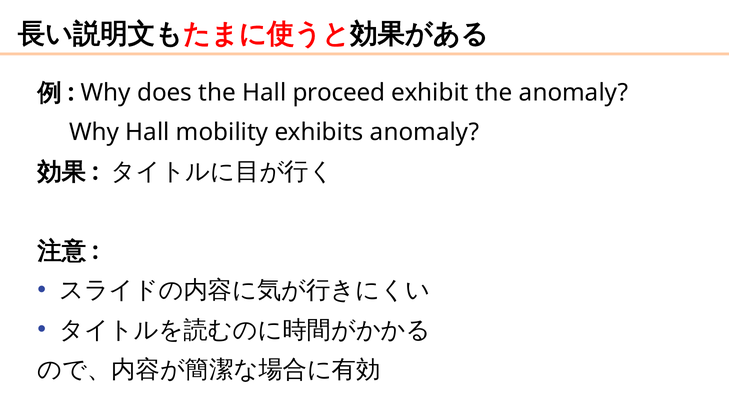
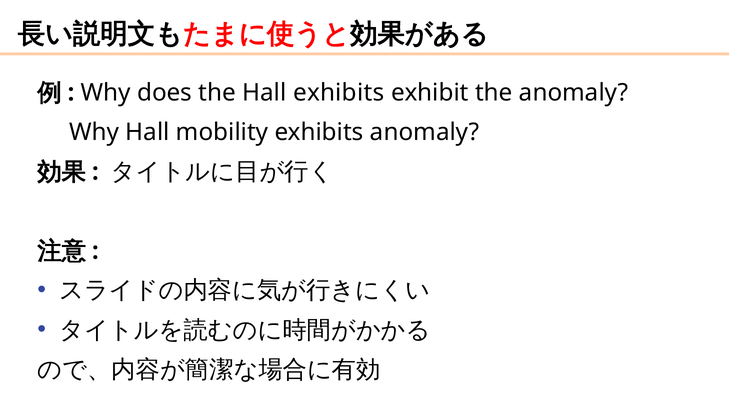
Hall proceed: proceed -> exhibits (339, 93)
